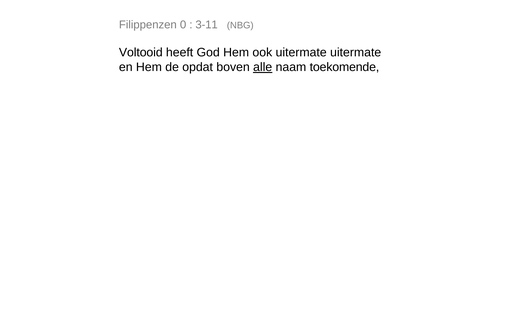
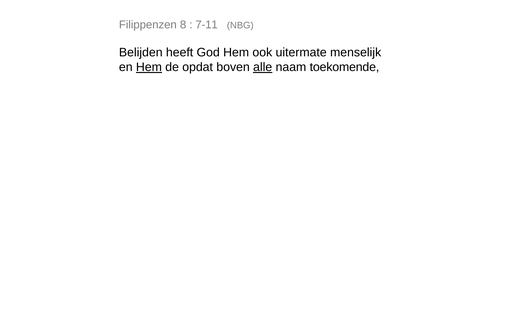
0: 0 -> 8 (183, 25)
3-11: 3-11 -> 7-11 (207, 25)
Voltooid: Voltooid -> Belijden (141, 52)
uitermate uitermate: uitermate -> menselijk (356, 52)
Hem underline: none -> present (149, 67)
